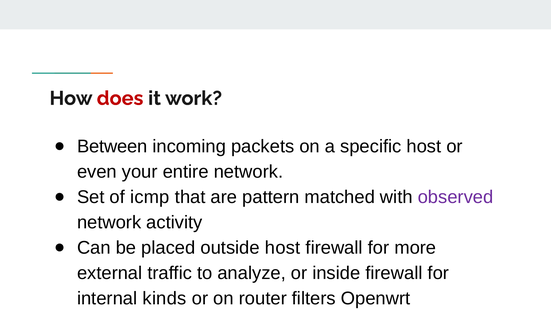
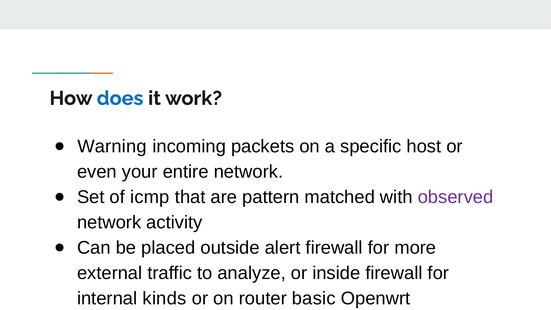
does colour: red -> blue (120, 98)
Between: Between -> Warning (112, 146)
outside host: host -> alert (283, 248)
filters: filters -> basic (314, 298)
